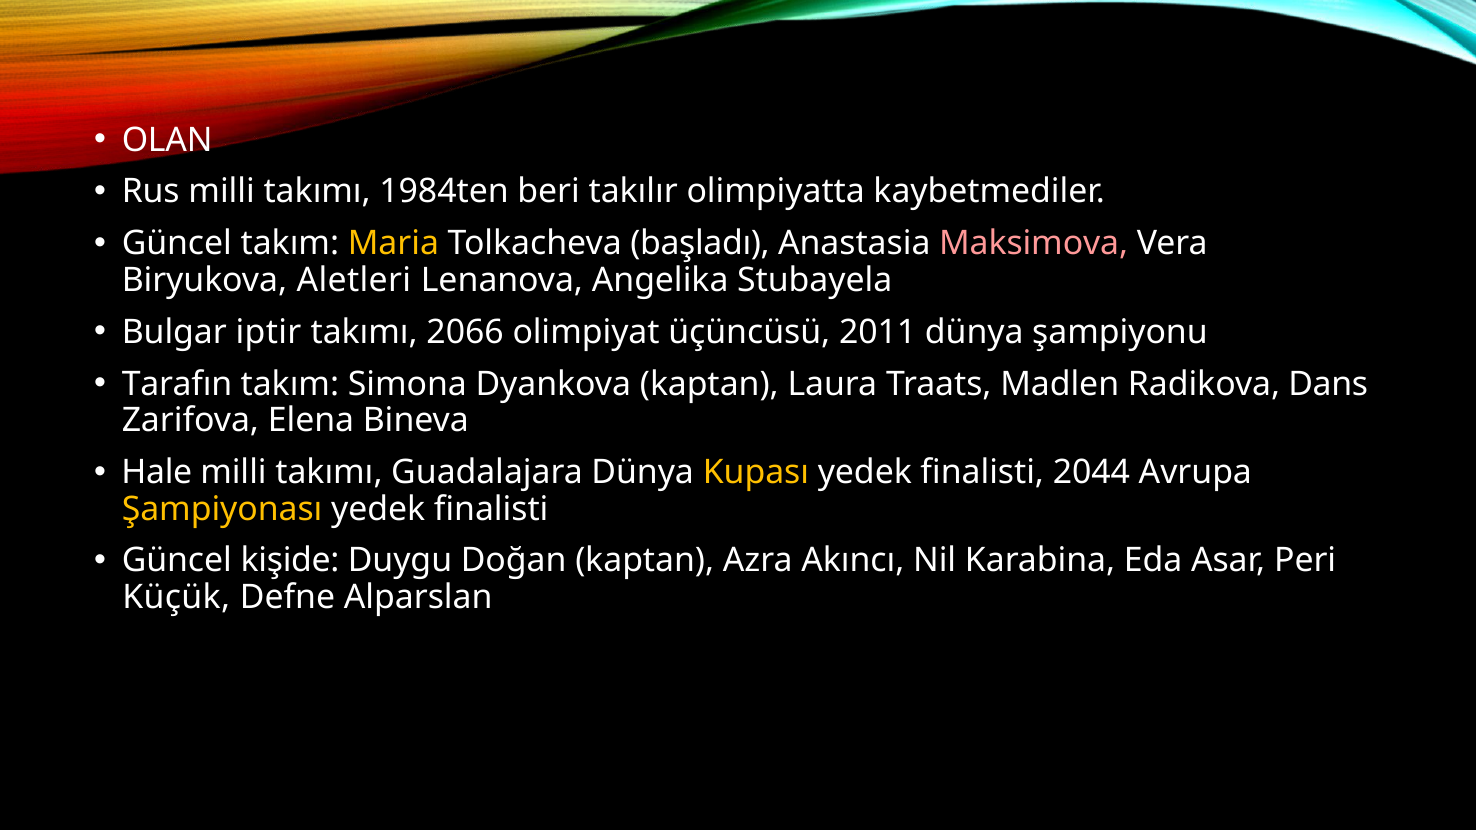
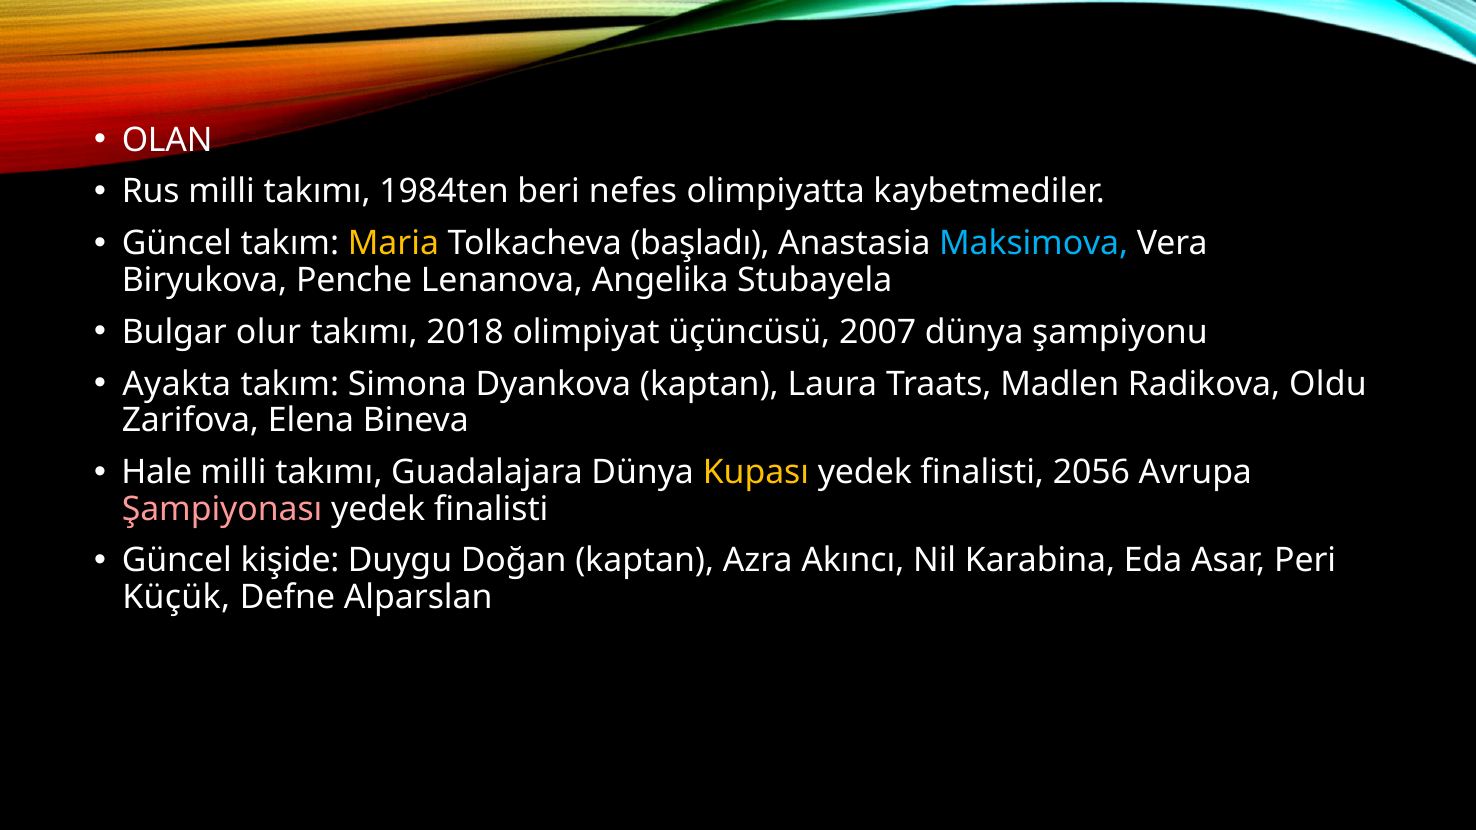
takılır: takılır -> nefes (633, 192)
Maksimova colour: pink -> light blue (1034, 244)
Aletleri: Aletleri -> Penche (354, 280)
iptir: iptir -> olur (269, 332)
2066: 2066 -> 2018 (465, 332)
2011: 2011 -> 2007 (878, 332)
Tarafın: Tarafın -> Ayakta (177, 384)
Dans: Dans -> Oldu (1328, 384)
2044: 2044 -> 2056 (1091, 473)
Şampiyonası colour: yellow -> pink (222, 509)
